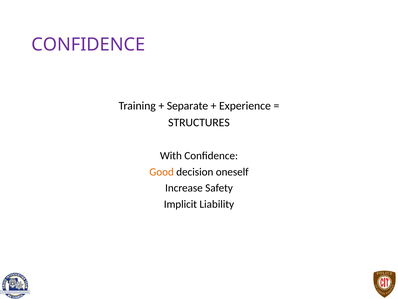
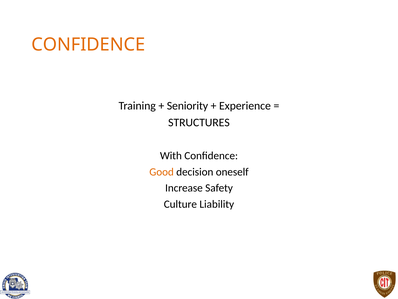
CONFIDENCE colour: purple -> orange (88, 45)
Separate: Separate -> Seniority (187, 106)
Implicit: Implicit -> Culture (180, 204)
